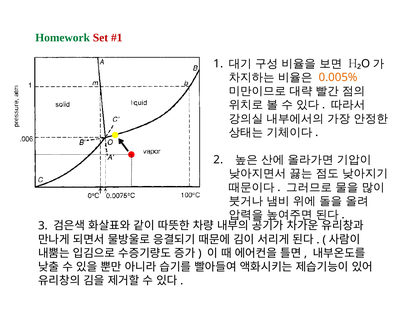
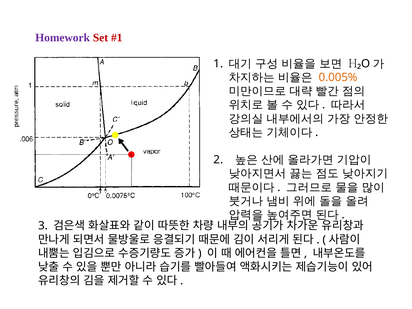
Homework colour: green -> purple (63, 38)
